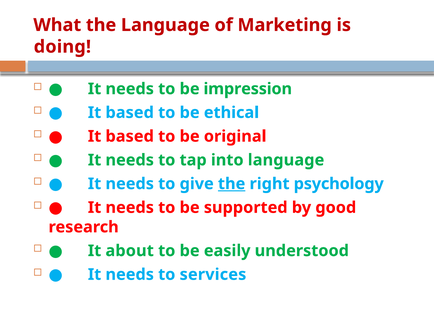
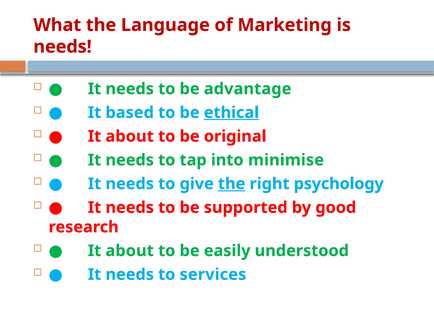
doing: doing -> needs (63, 47)
impression: impression -> advantage (248, 89)
ethical underline: none -> present (231, 113)
based: based -> about (130, 137)
into language: language -> minimise (286, 160)
